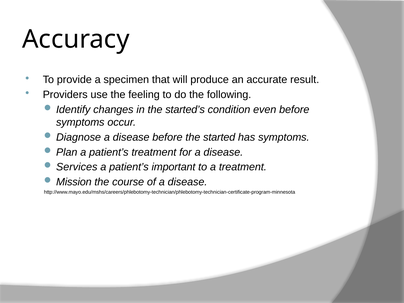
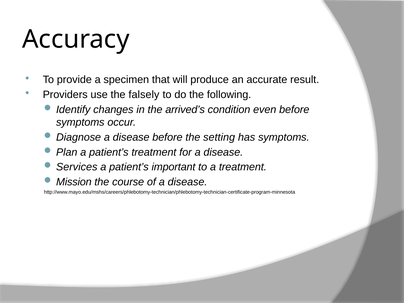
feeling: feeling -> falsely (144, 95)
started’s: started’s -> arrived’s (185, 110)
started: started -> setting (219, 137)
